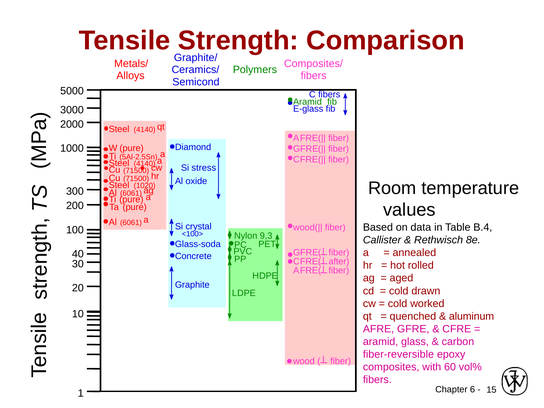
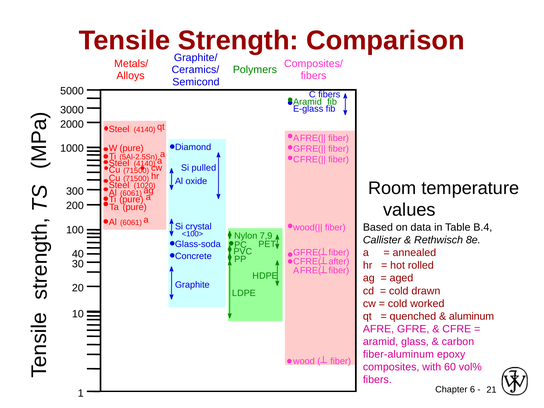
stress: stress -> pulled (204, 168)
9,3: 9,3 -> 7,9 (266, 236)
fiber-reversible: fiber-reversible -> fiber-aluminum (398, 354)
15: 15 -> 21 (491, 390)
